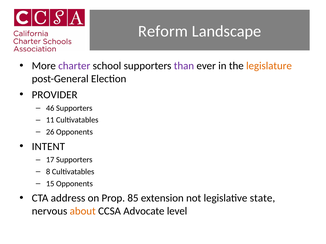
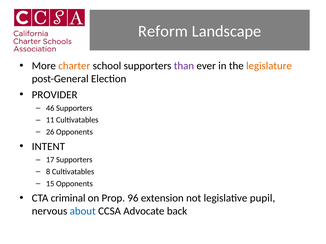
charter colour: purple -> orange (74, 66)
address: address -> criminal (68, 199)
85: 85 -> 96 (133, 199)
state: state -> pupil (263, 199)
about colour: orange -> blue (83, 212)
level: level -> back (177, 212)
